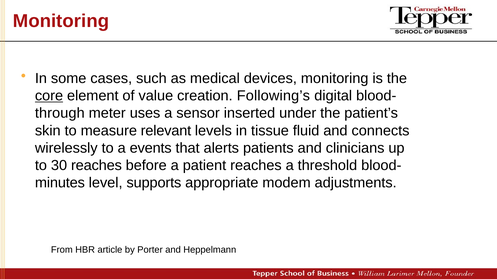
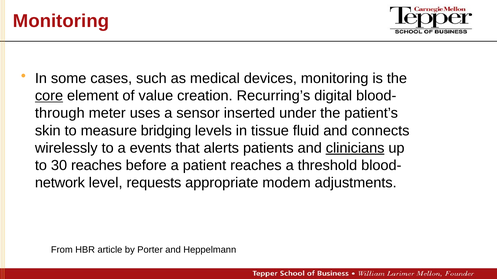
Following’s: Following’s -> Recurring’s (273, 96)
relevant: relevant -> bridging (166, 131)
clinicians underline: none -> present (355, 148)
minutes: minutes -> network (60, 183)
supports: supports -> requests (154, 183)
